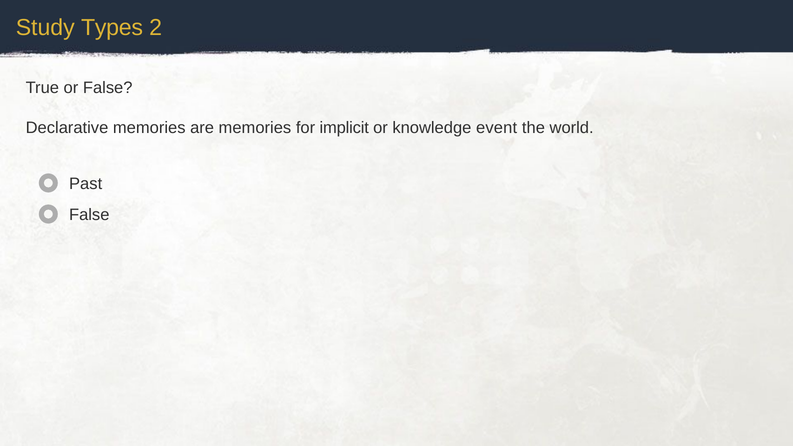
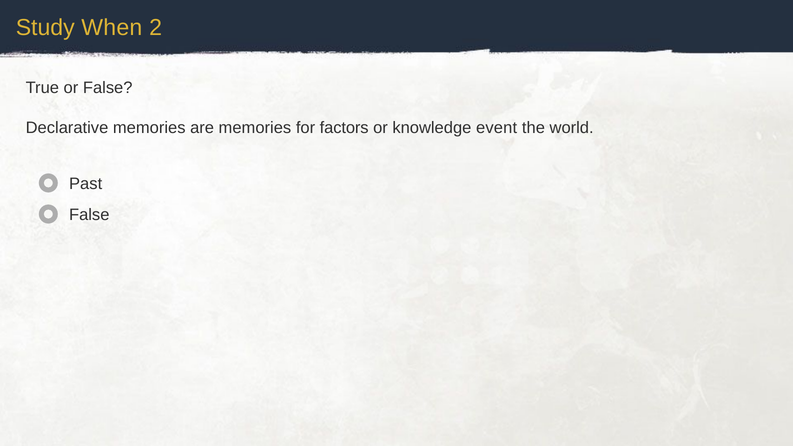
Types: Types -> When (112, 28)
implicit: implicit -> factors (344, 128)
